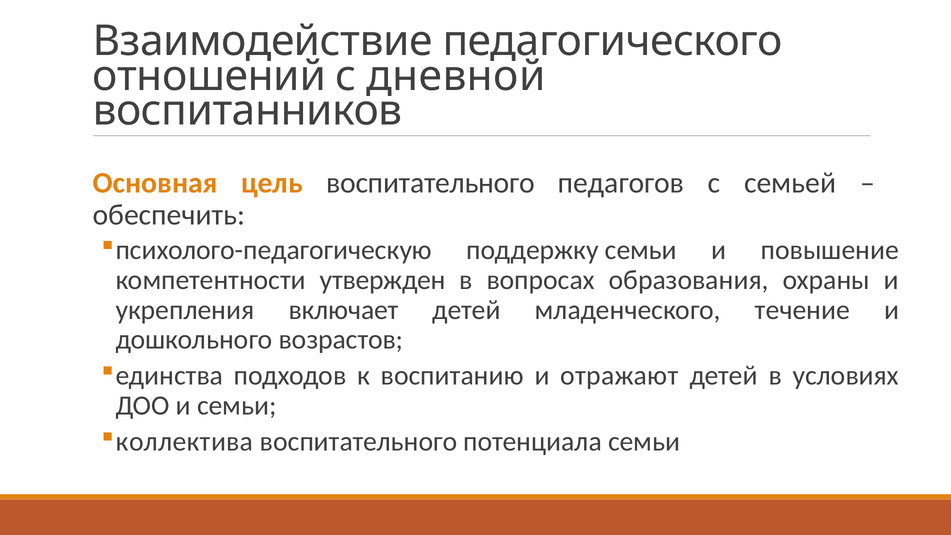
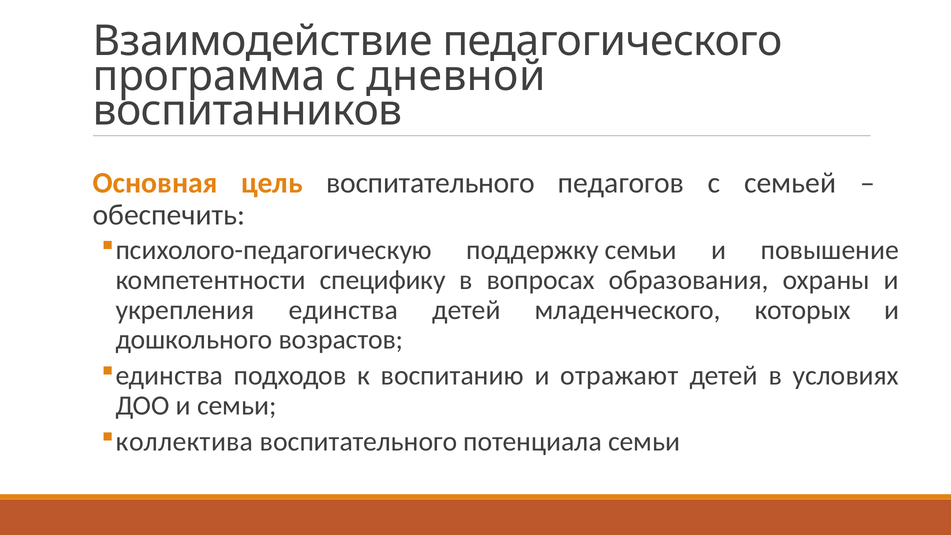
отношений: отношений -> программа (209, 76)
утвержден: утвержден -> специфику (383, 280)
укрепления включает: включает -> единства (343, 310)
течение: течение -> которых (803, 310)
